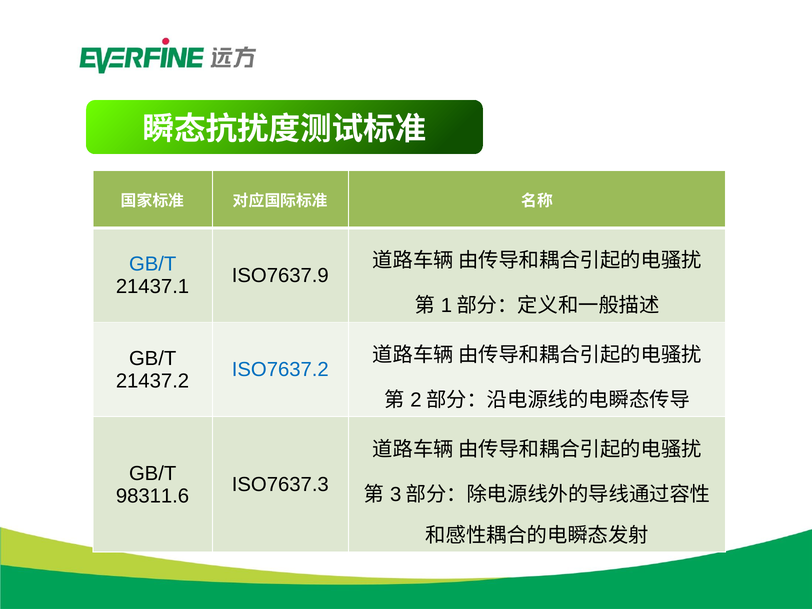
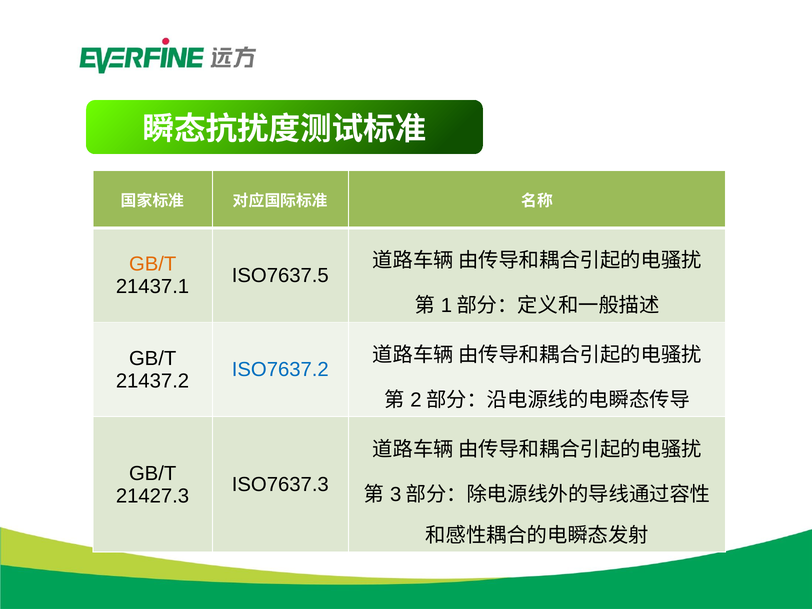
GB/T colour: blue -> orange (153, 264)
ISO7637.9: ISO7637.9 -> ISO7637.5 (280, 275)
98311.6: 98311.6 -> 21427.3 (153, 496)
